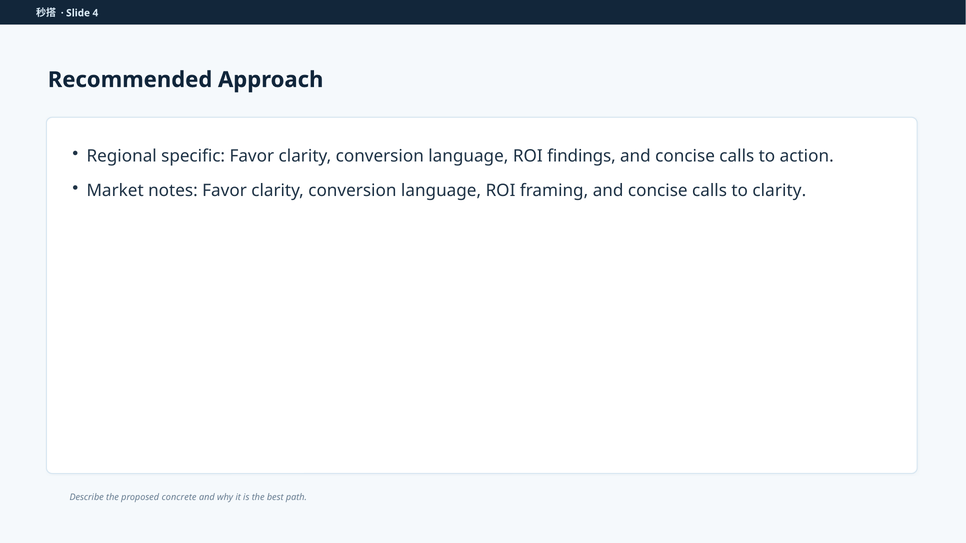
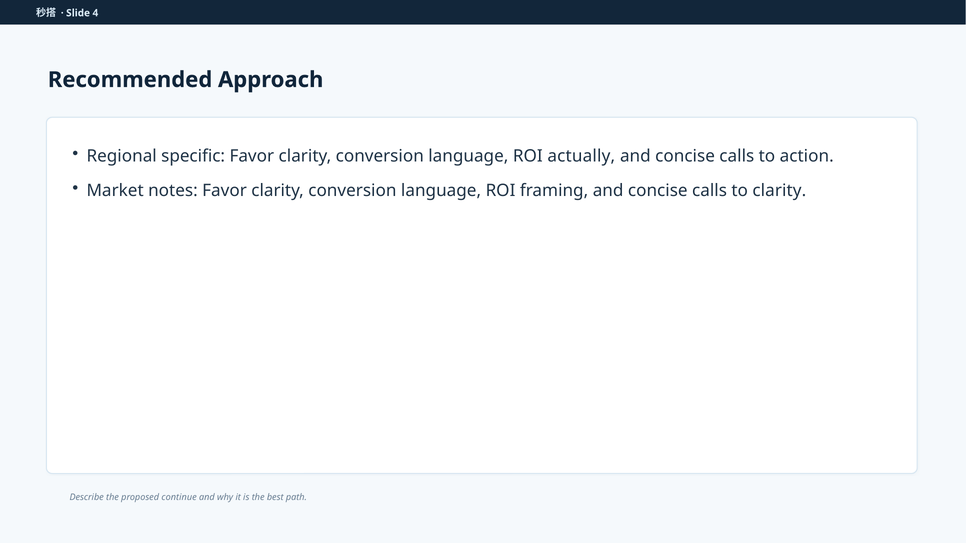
findings: findings -> actually (581, 156)
concrete: concrete -> continue (179, 498)
